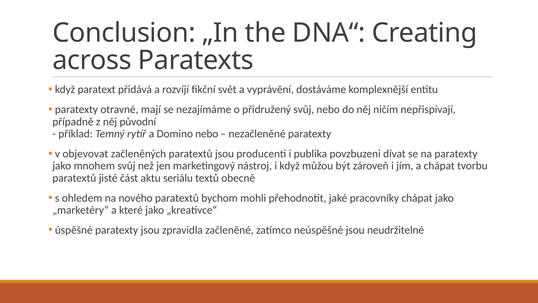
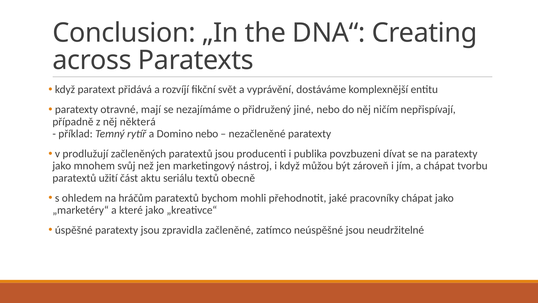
přidružený svůj: svůj -> jiné (304, 109)
původní: původní -> některá (138, 122)
objevovat: objevovat -> prodlužují (85, 154)
jisté: jisté -> užití (108, 178)
nového: nového -> hráčům (136, 198)
